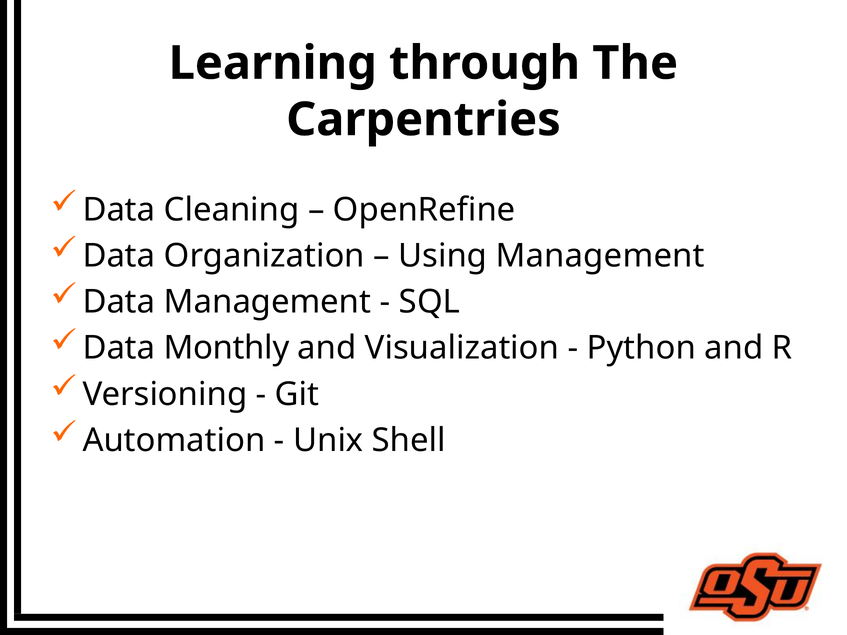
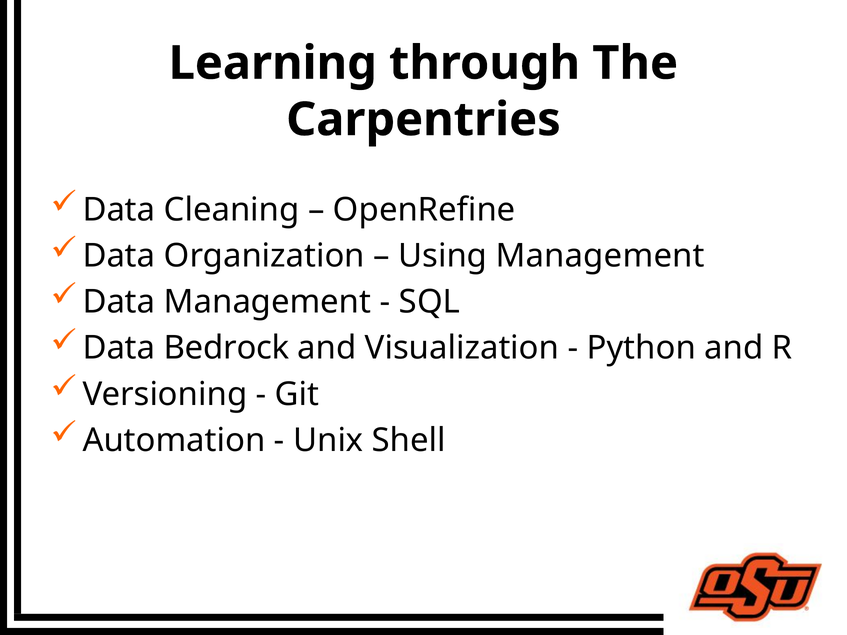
Monthly: Monthly -> Bedrock (227, 348)
